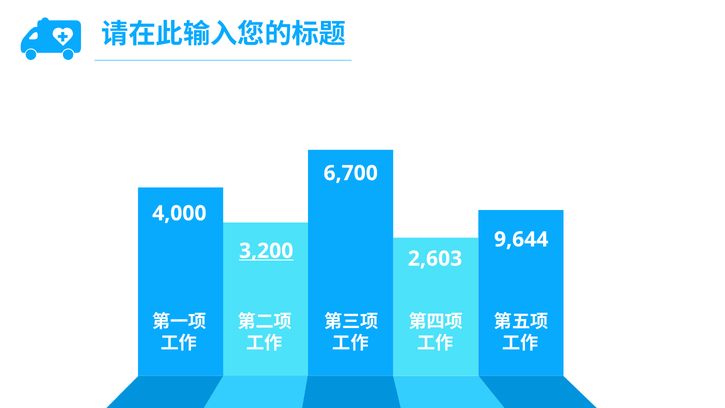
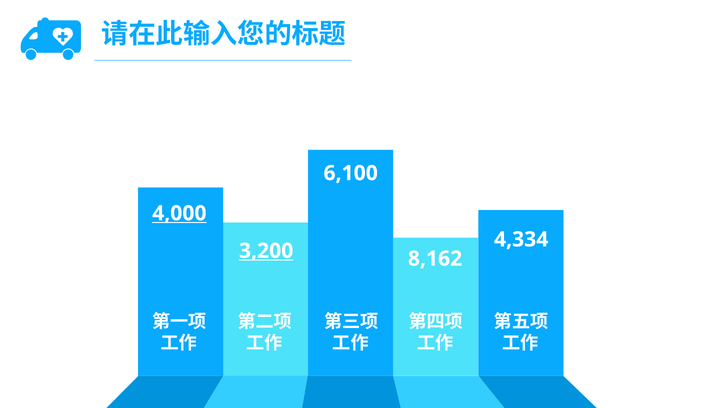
6,700: 6,700 -> 6,100 (351, 173)
4,000 underline: none -> present (179, 213)
9,644: 9,644 -> 4,334 (521, 239)
2,603: 2,603 -> 8,162 (435, 259)
